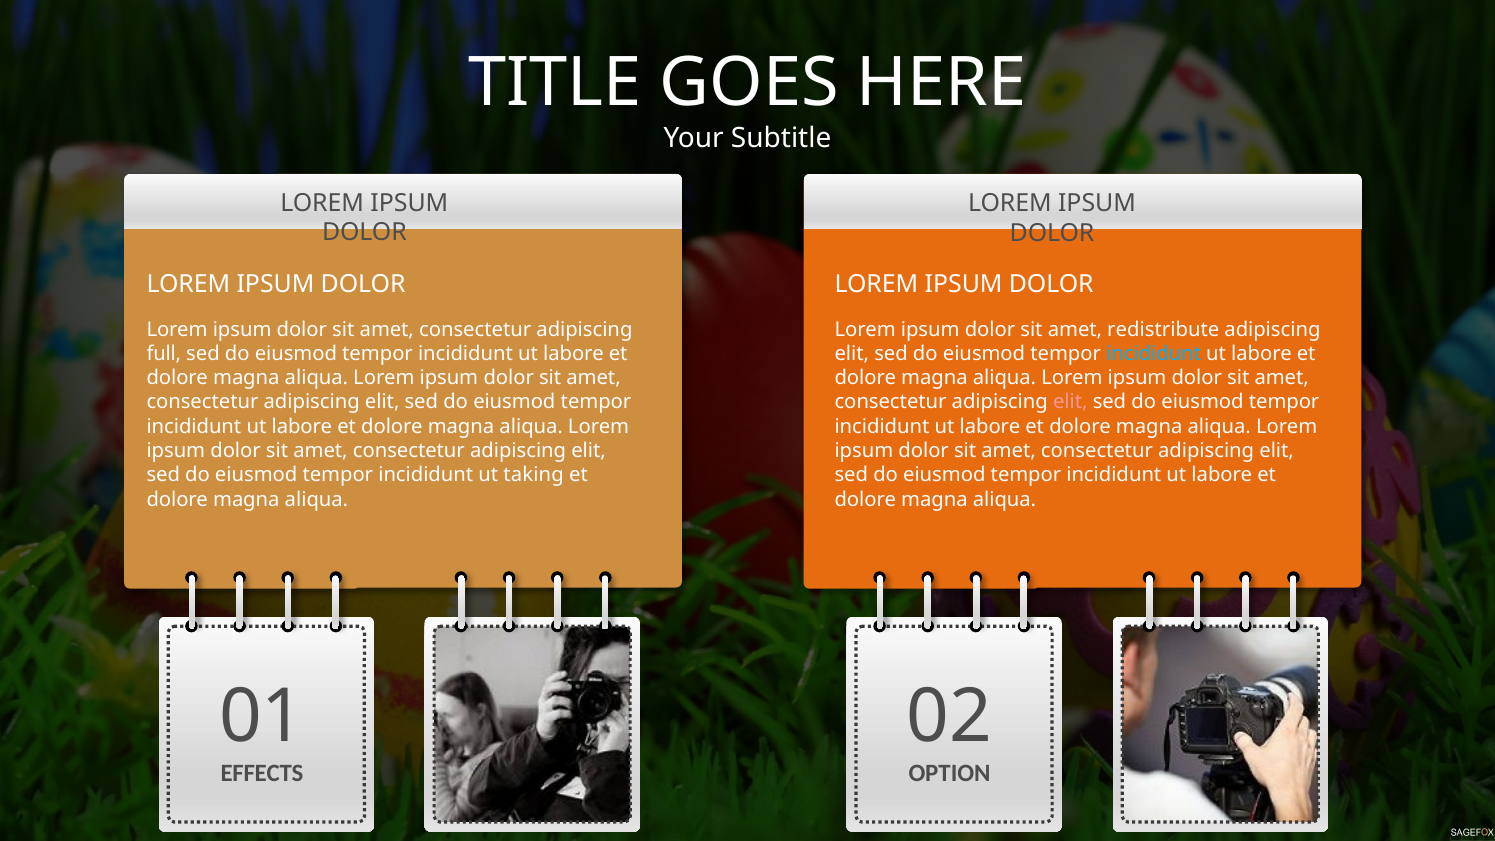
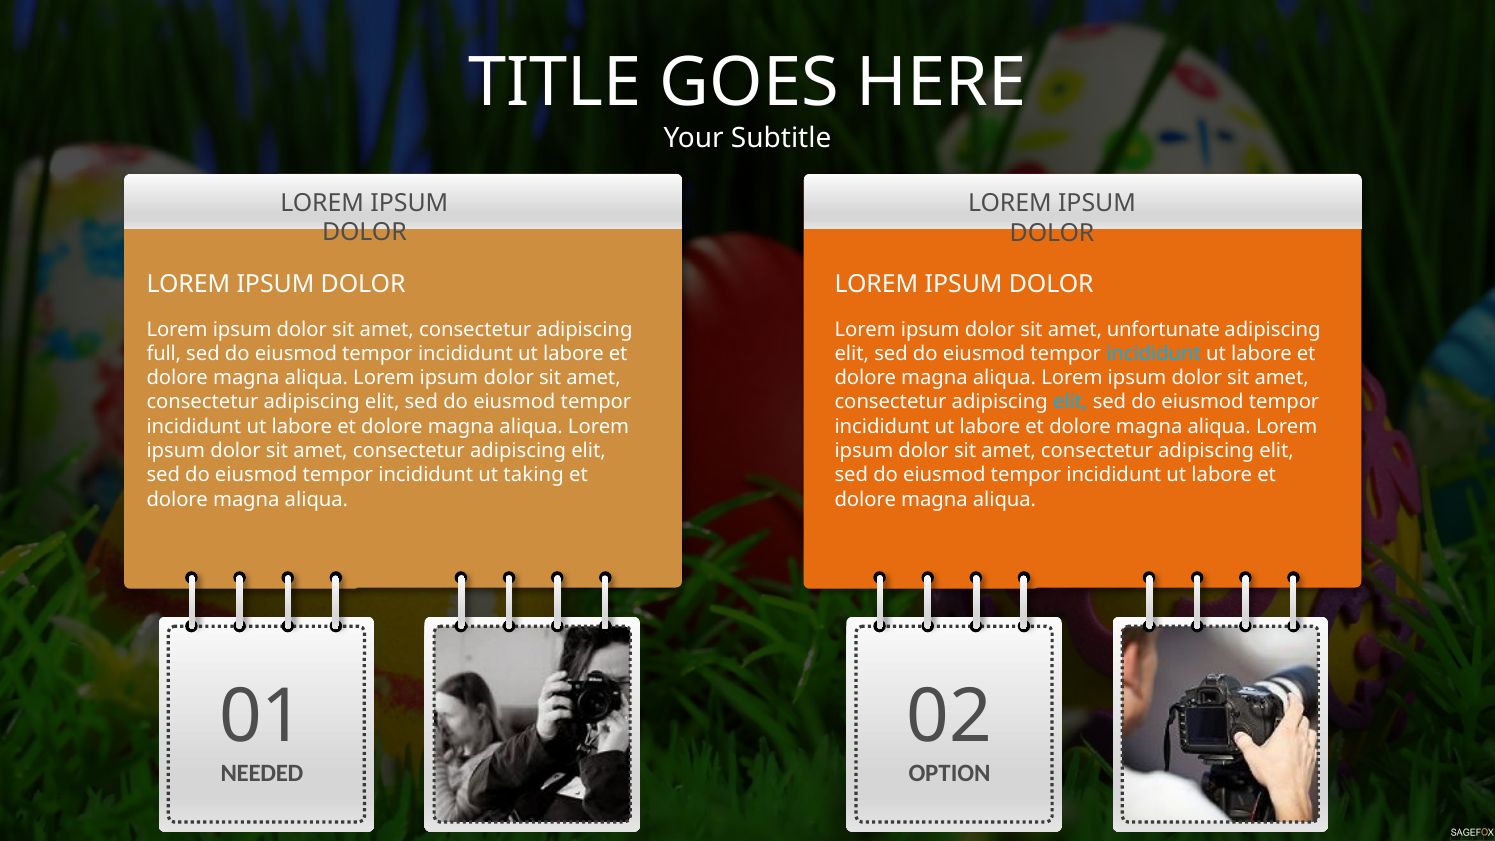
redistribute: redistribute -> unfortunate (1163, 329)
elit colour: pink -> light blue (1070, 402)
EFFECTS: EFFECTS -> NEEDED (262, 773)
